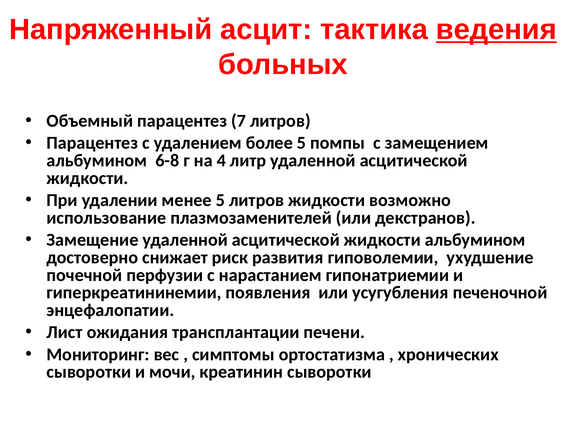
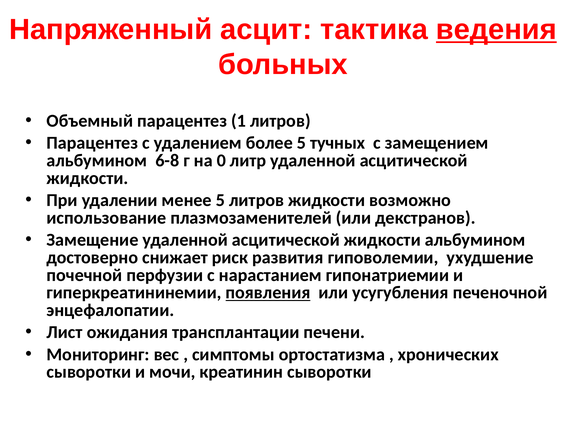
7: 7 -> 1 (239, 121)
помпы: помпы -> тучных (338, 143)
4: 4 -> 0 (221, 160)
появления underline: none -> present (268, 292)
